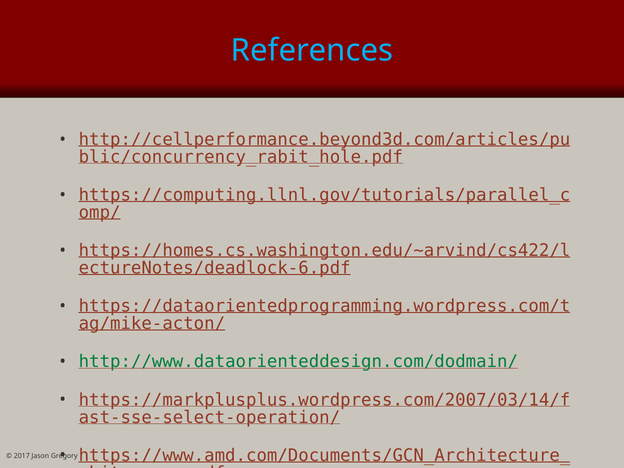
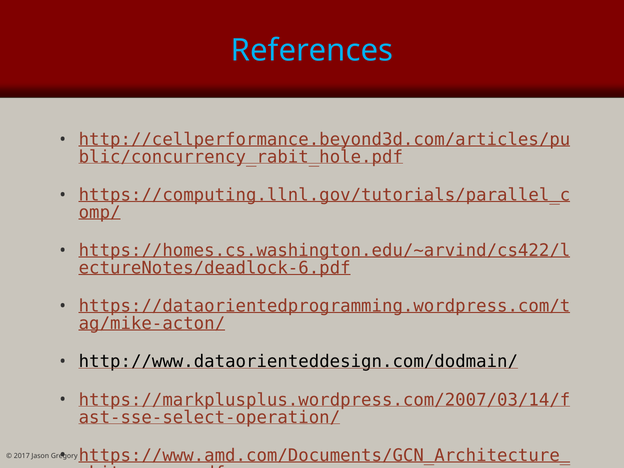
http://www.dataorienteddesign.com/dodmain/ colour: green -> black (298, 362)
